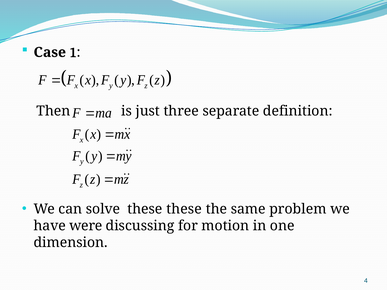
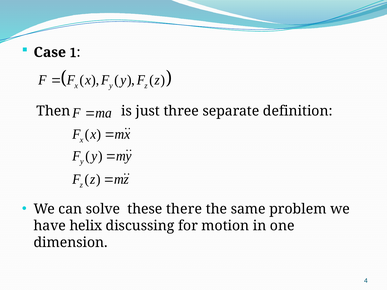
these these: these -> there (184, 209)
were: were -> helix (86, 226)
